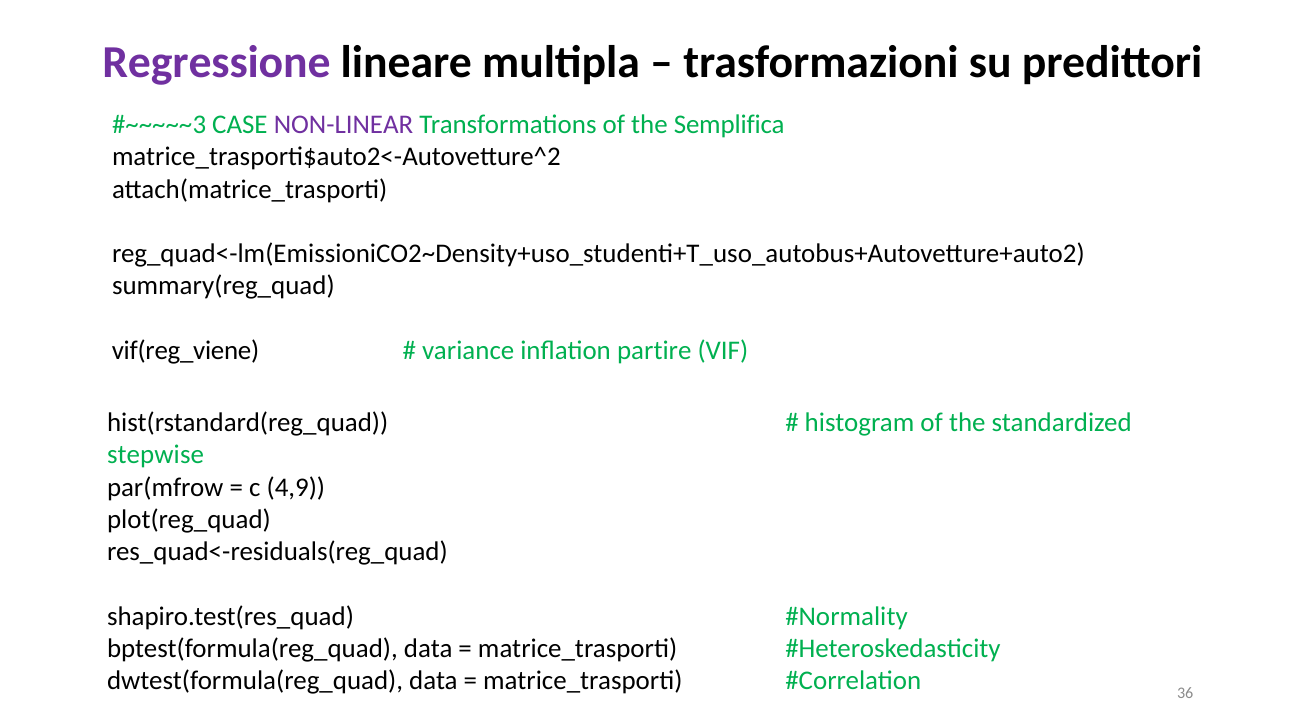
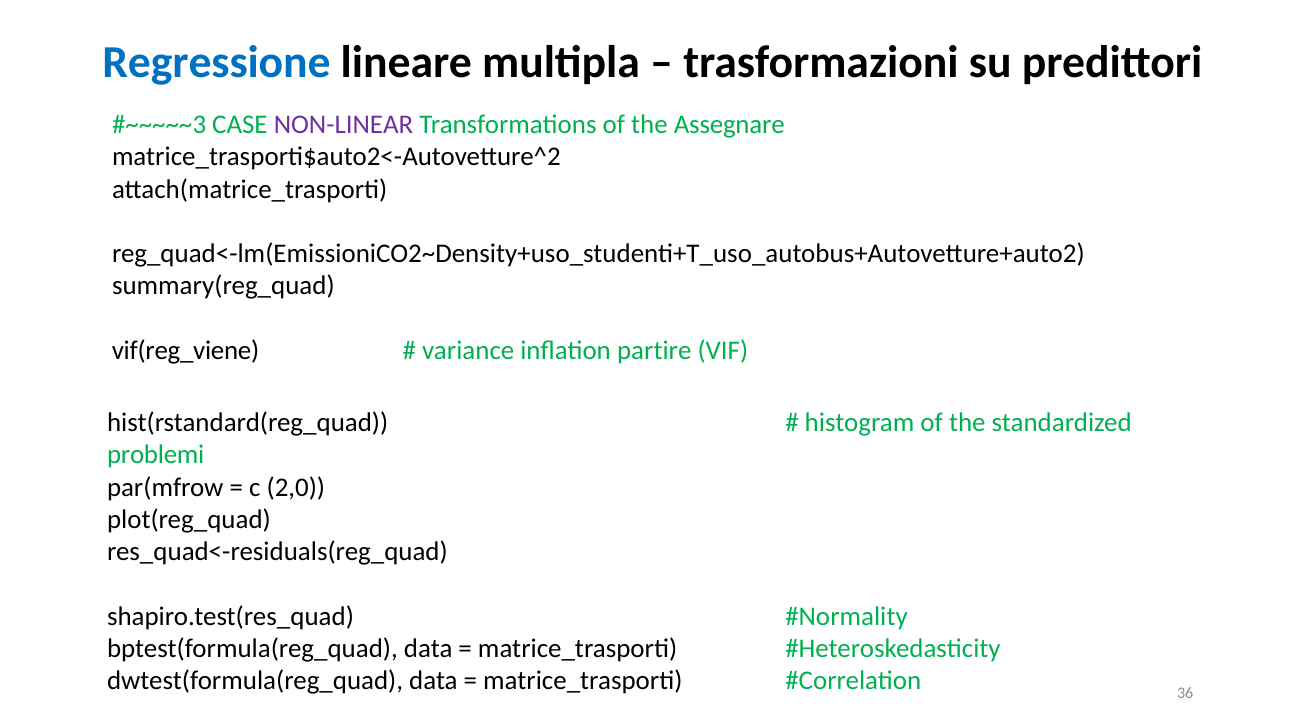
Regressione colour: purple -> blue (217, 63)
Semplifica: Semplifica -> Assegnare (729, 125)
stepwise: stepwise -> problemi (156, 456)
4,9: 4,9 -> 2,0 (296, 488)
